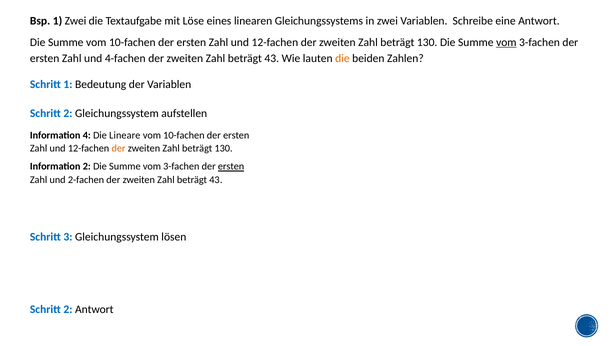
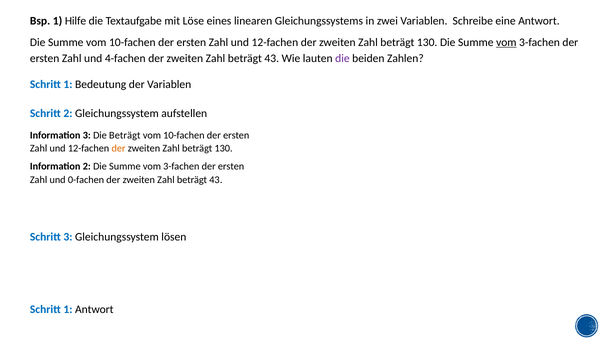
1 Zwei: Zwei -> Hilfe (76, 21)
die colour: orange -> purple (342, 58)
Information 4: 4 -> 3 (87, 135)
Die Lineare: Lineare -> Beträgt (125, 135)
ersten underline: present -> none (231, 167)
2-fachen: 2-fachen -> 0-fachen (86, 180)
2: 2 -> 1 (68, 309)
